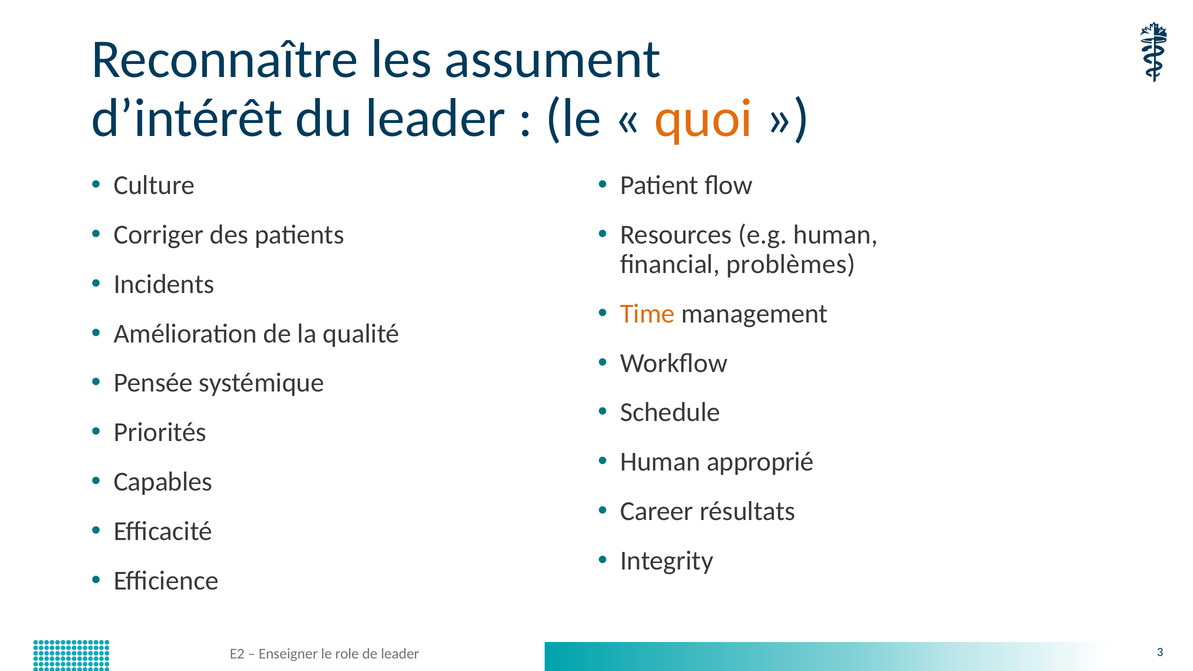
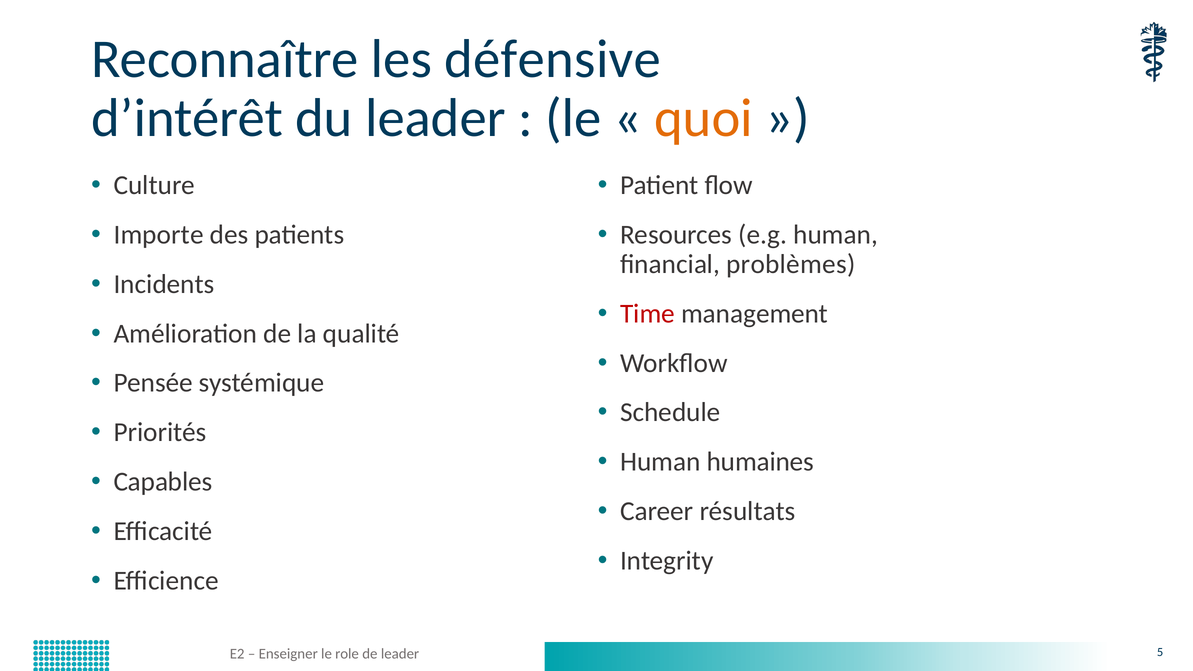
assument: assument -> défensive (553, 59)
Corriger: Corriger -> Importe (159, 235)
Time colour: orange -> red (648, 314)
approprié: approprié -> humaines (760, 462)
3: 3 -> 5 (1160, 652)
